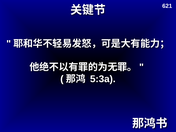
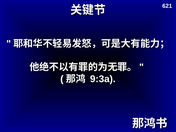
5:3a: 5:3a -> 9:3a (103, 79)
